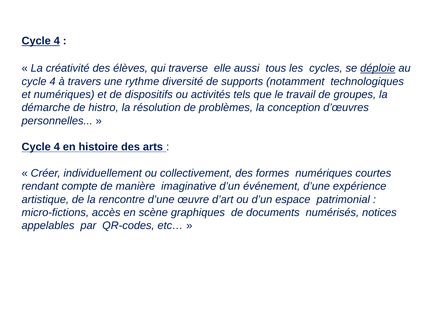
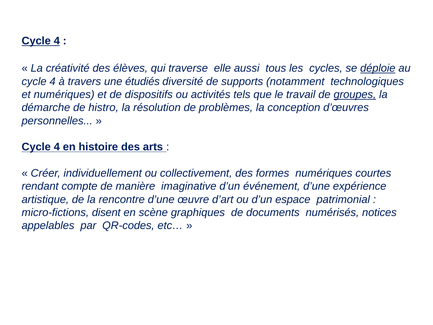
rythme: rythme -> étudiés (142, 81)
groupes underline: none -> present (355, 95)
accès: accès -> disent (106, 212)
